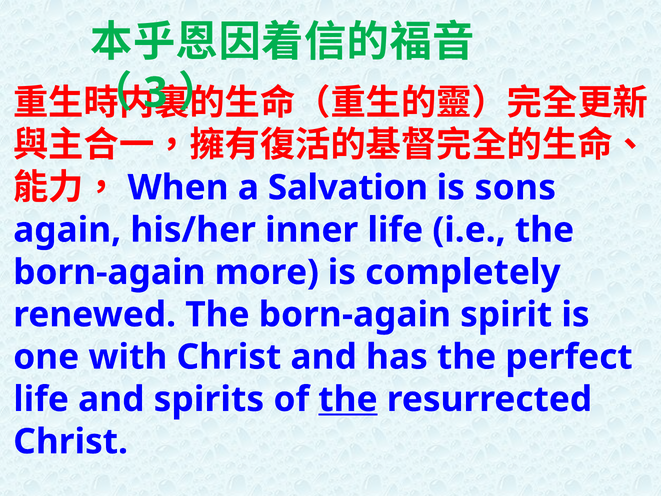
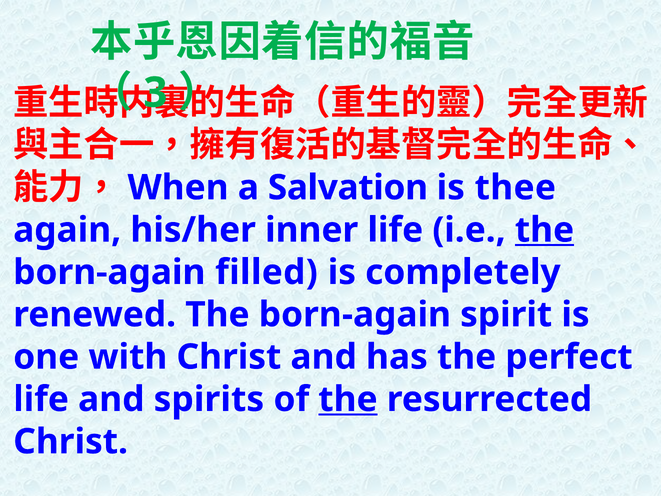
sons: sons -> thee (515, 188)
the underline: none -> present (544, 230)
more: more -> filled (266, 272)
